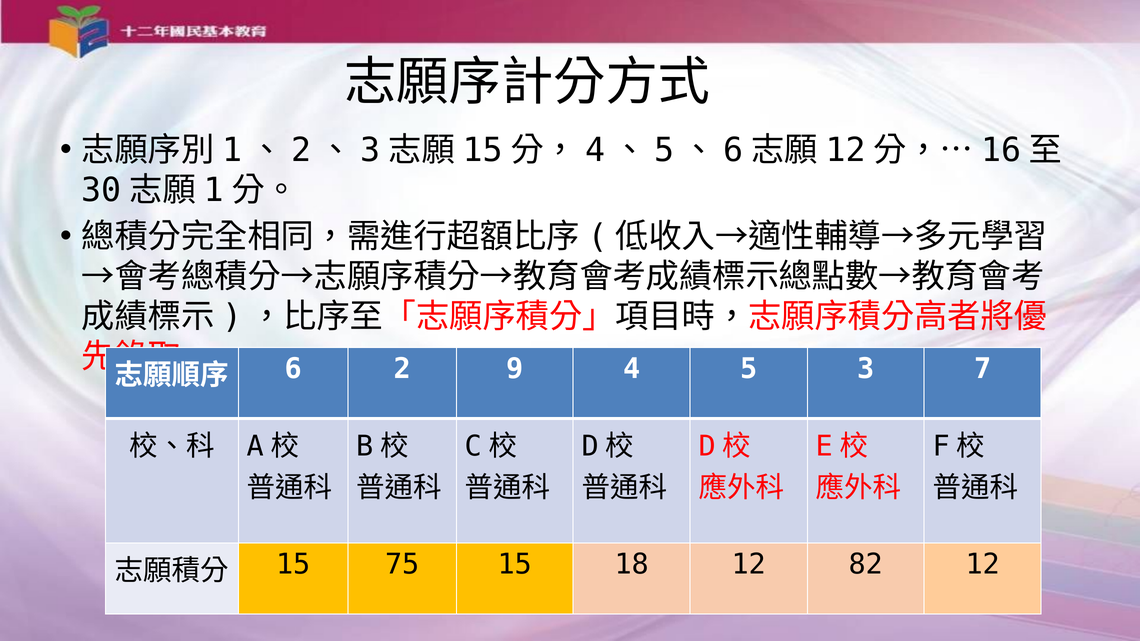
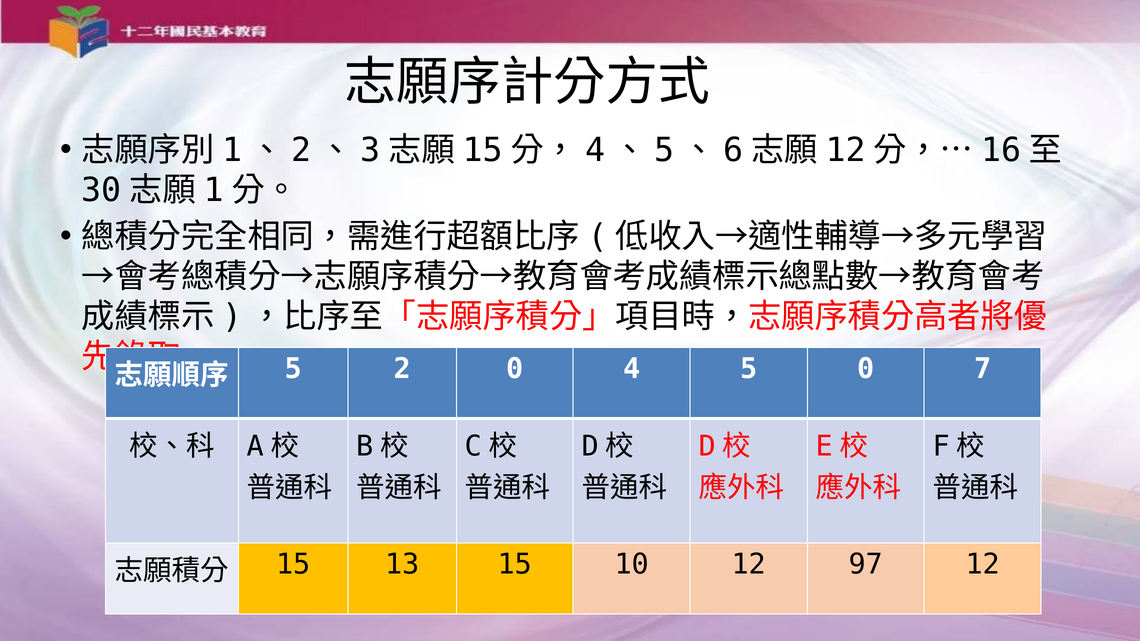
6: 6 -> 5 (293, 369)
2 9: 9 -> 0 (515, 369)
5 3: 3 -> 0 (866, 369)
75: 75 -> 13 (402, 564)
18: 18 -> 10 (632, 564)
82: 82 -> 97 (866, 564)
